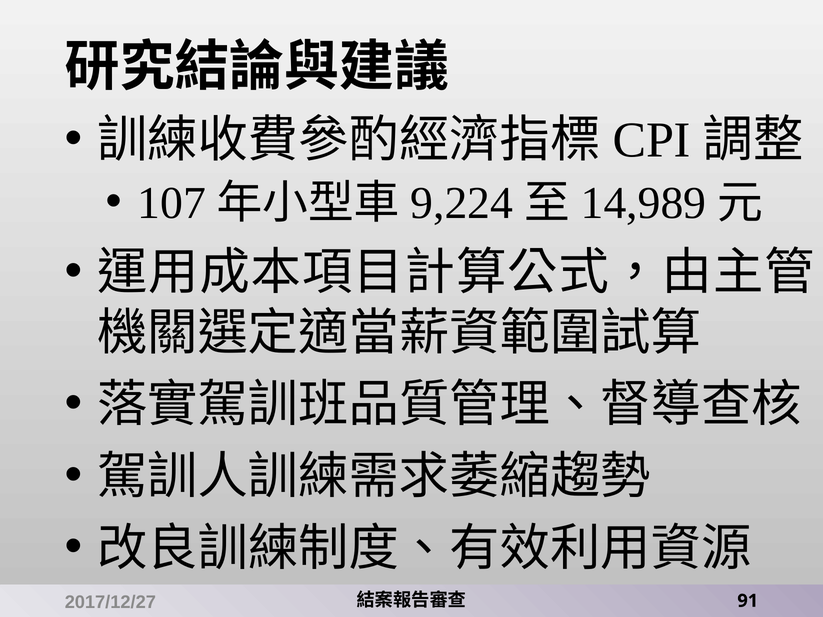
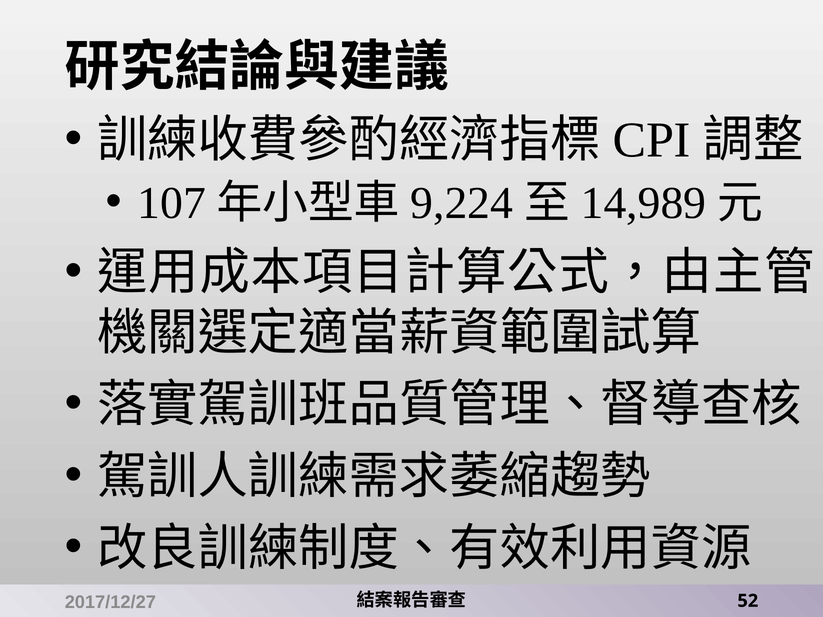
91: 91 -> 52 (748, 601)
